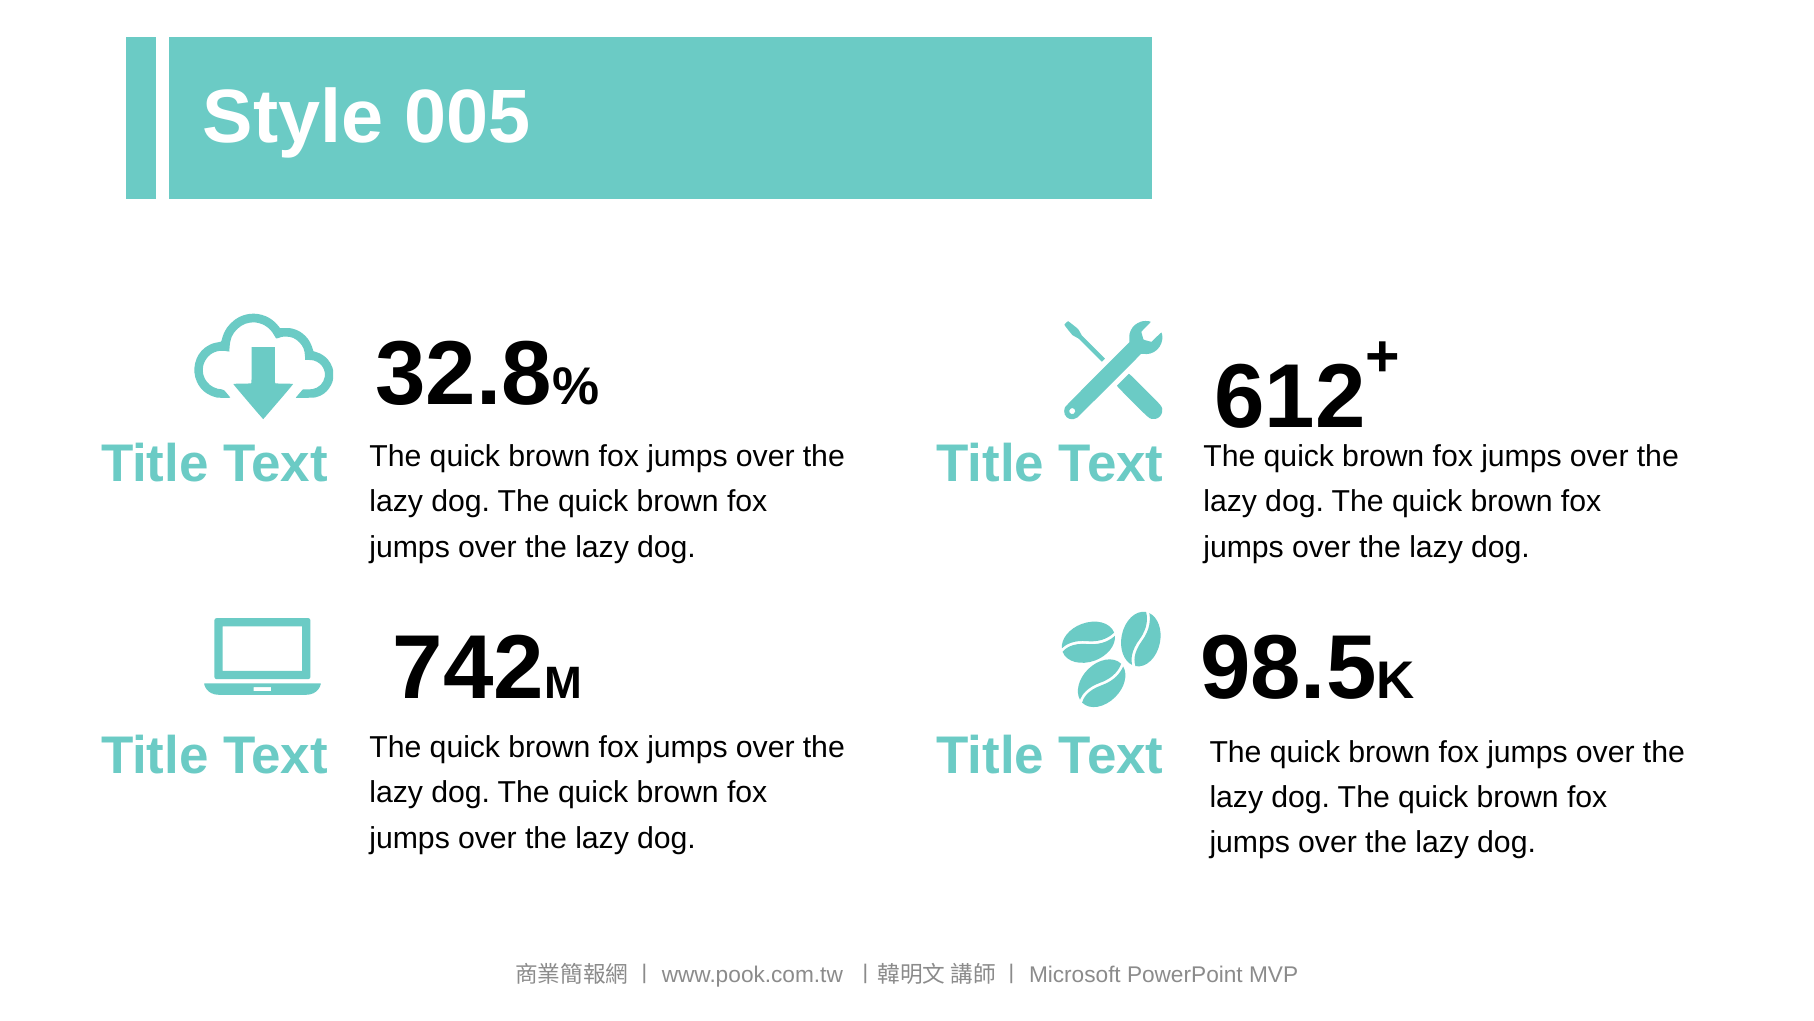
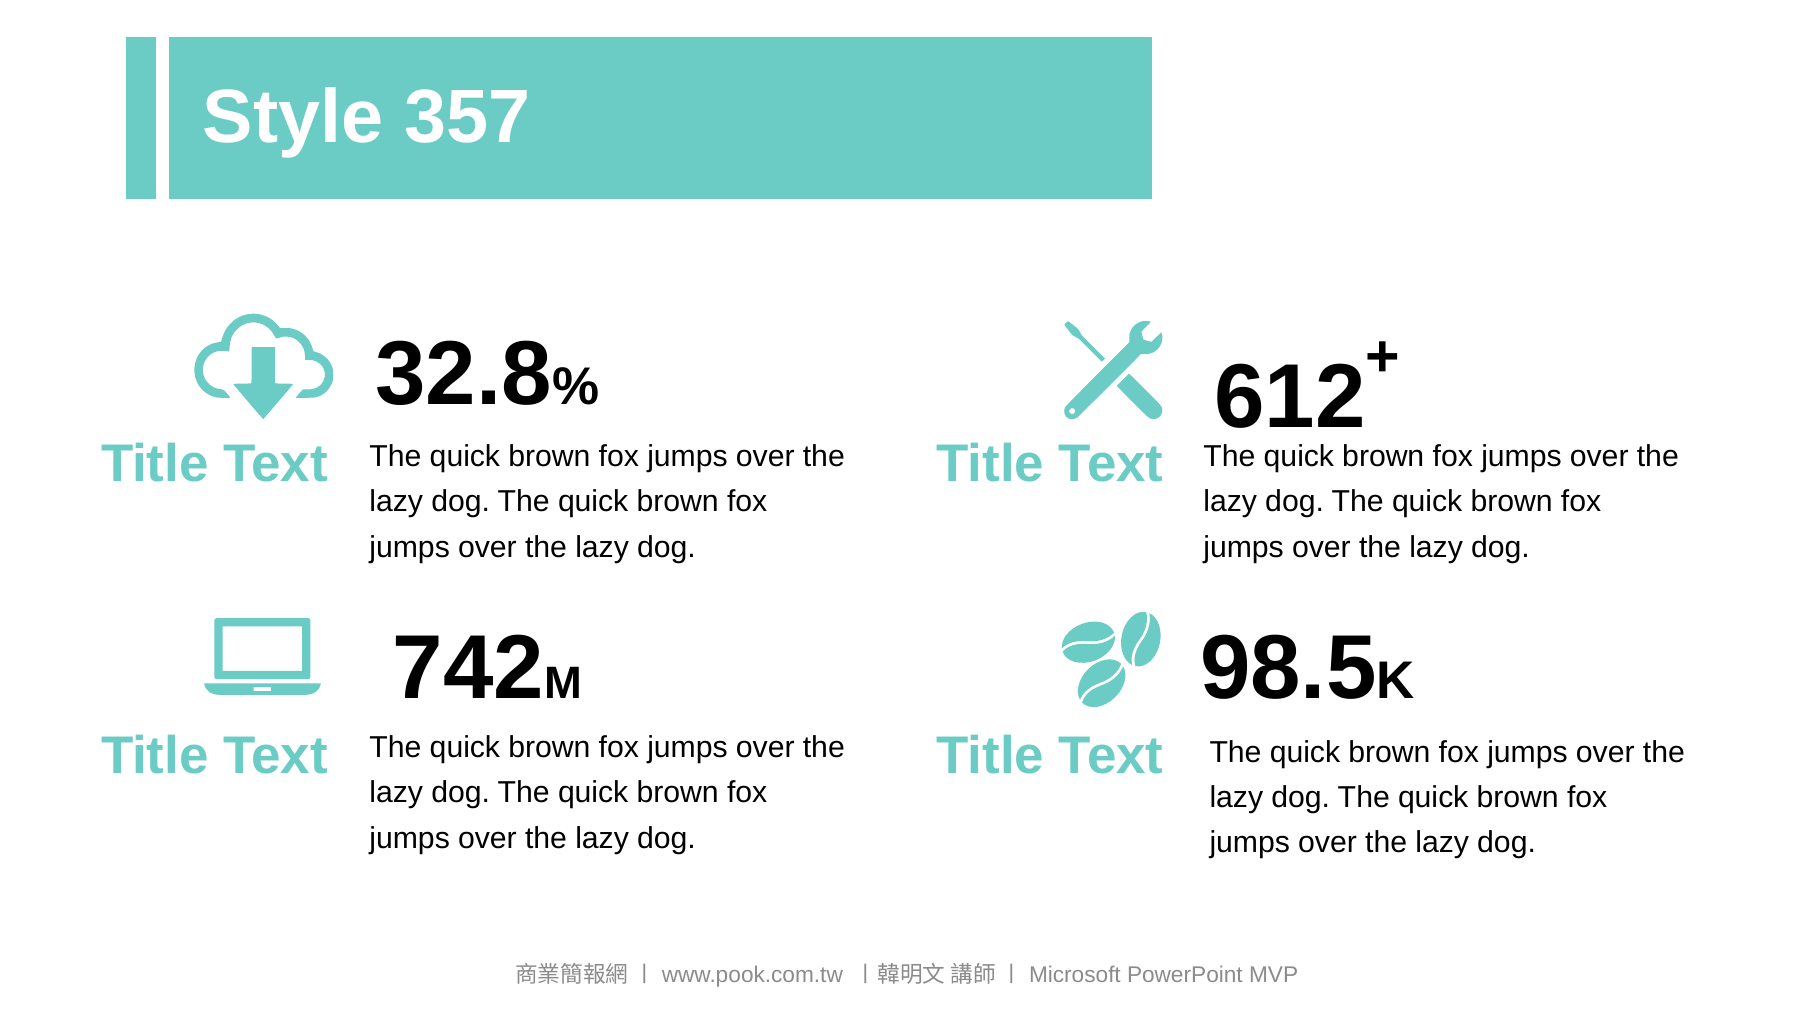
005: 005 -> 357 (467, 117)
